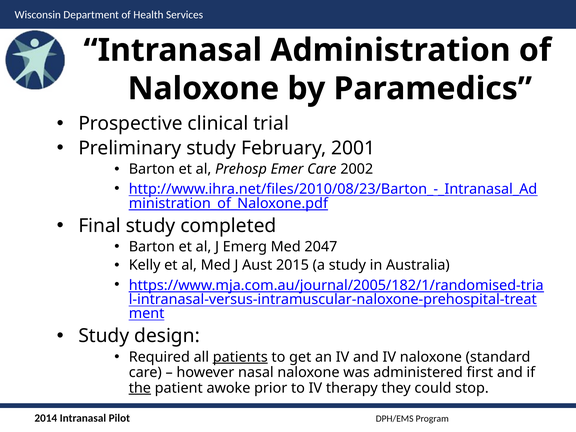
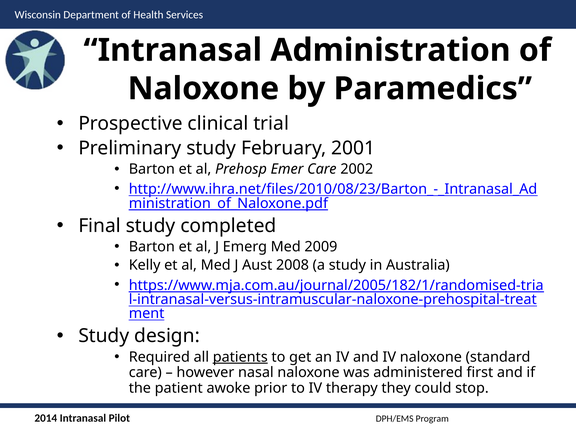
2047: 2047 -> 2009 (321, 247)
2015: 2015 -> 2008 (292, 265)
the underline: present -> none (140, 388)
